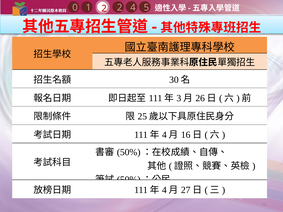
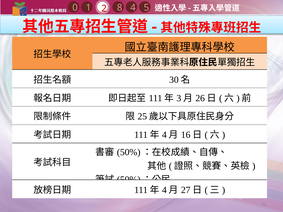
2 2: 2 -> 8 (120, 8)
